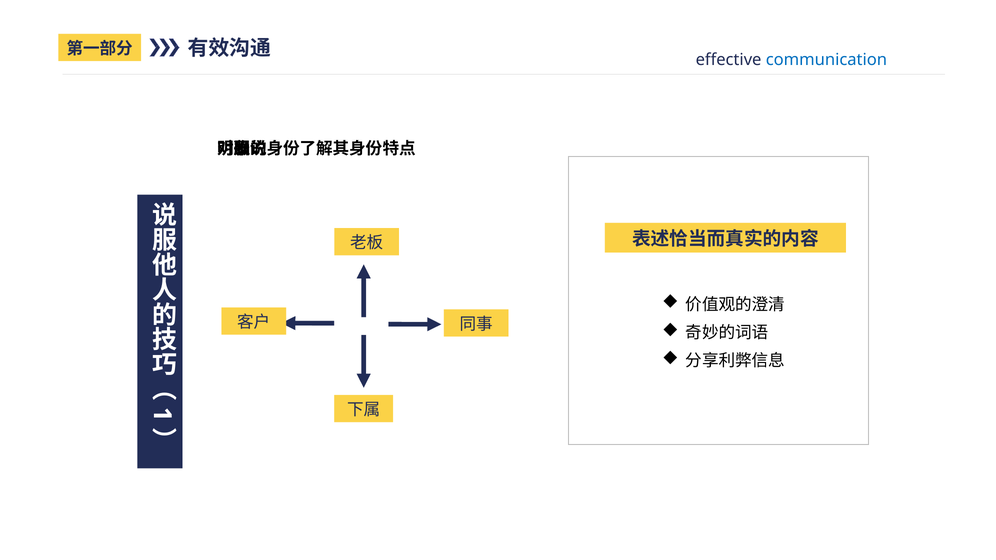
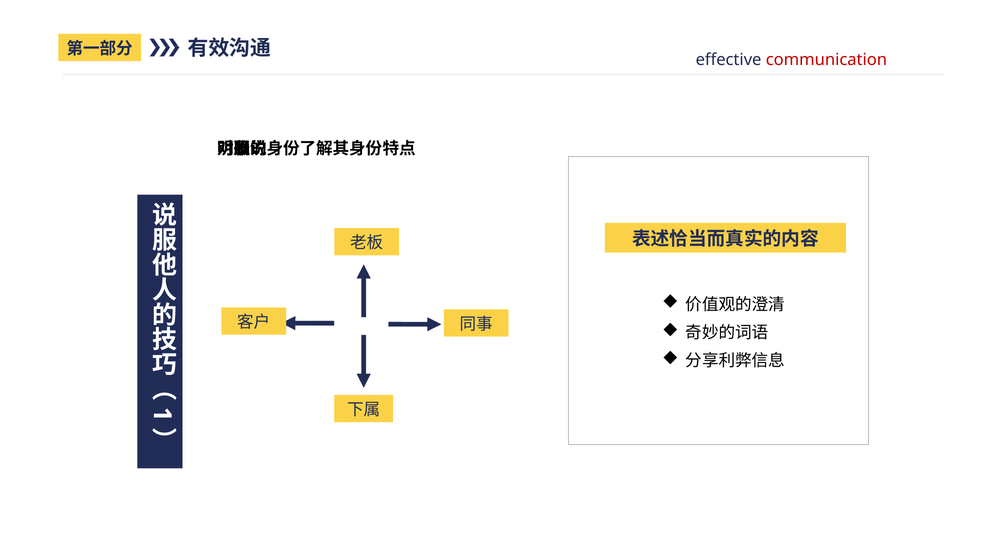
communication colour: blue -> red (826, 60)
